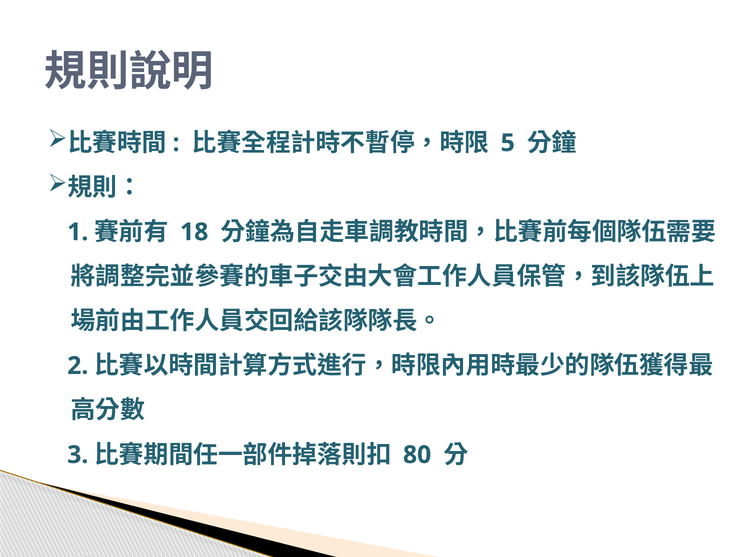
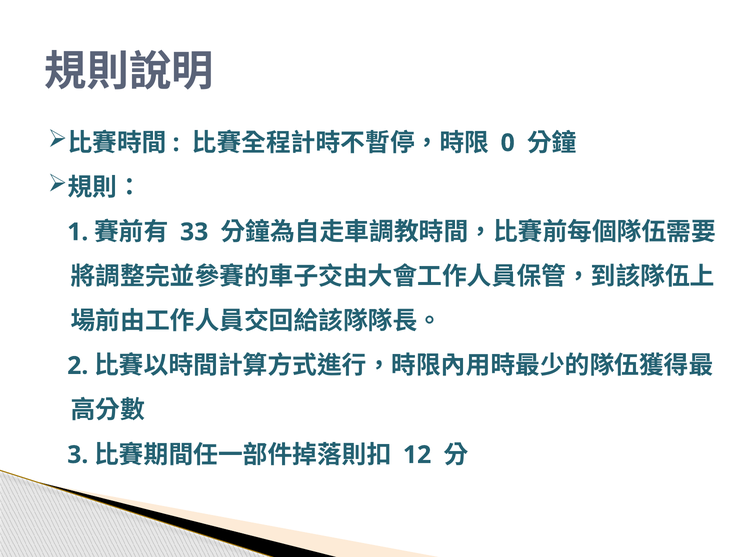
5: 5 -> 0 (508, 143)
18: 18 -> 33 (194, 232)
80: 80 -> 12 (417, 455)
